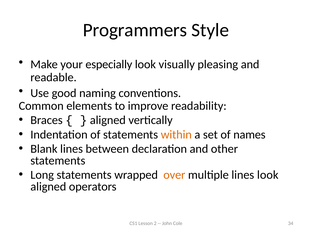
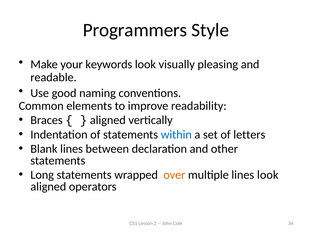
especially: especially -> keywords (109, 64)
within colour: orange -> blue (176, 135)
names: names -> letters (249, 135)
